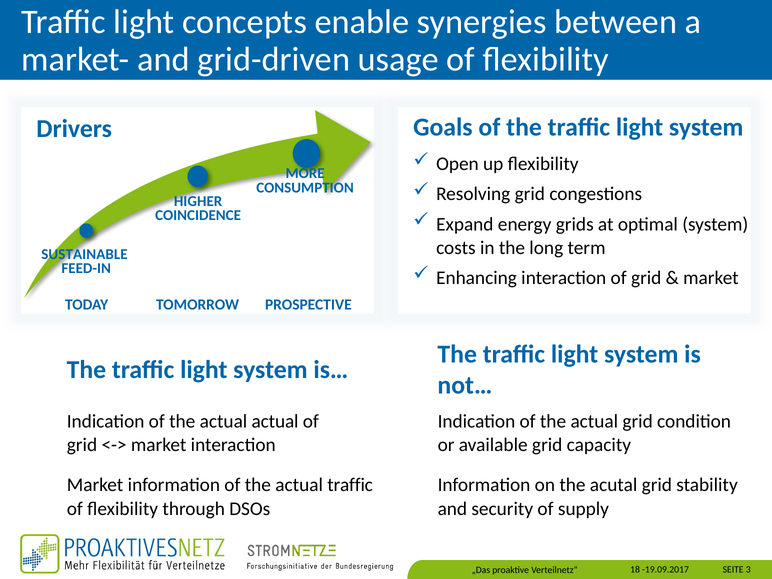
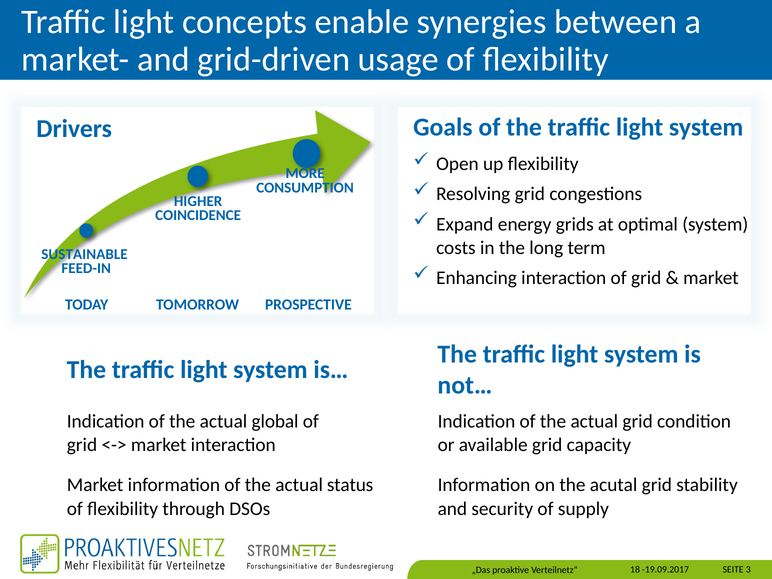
actual actual: actual -> global (275, 421)
actual traffic: traffic -> status (350, 485)
